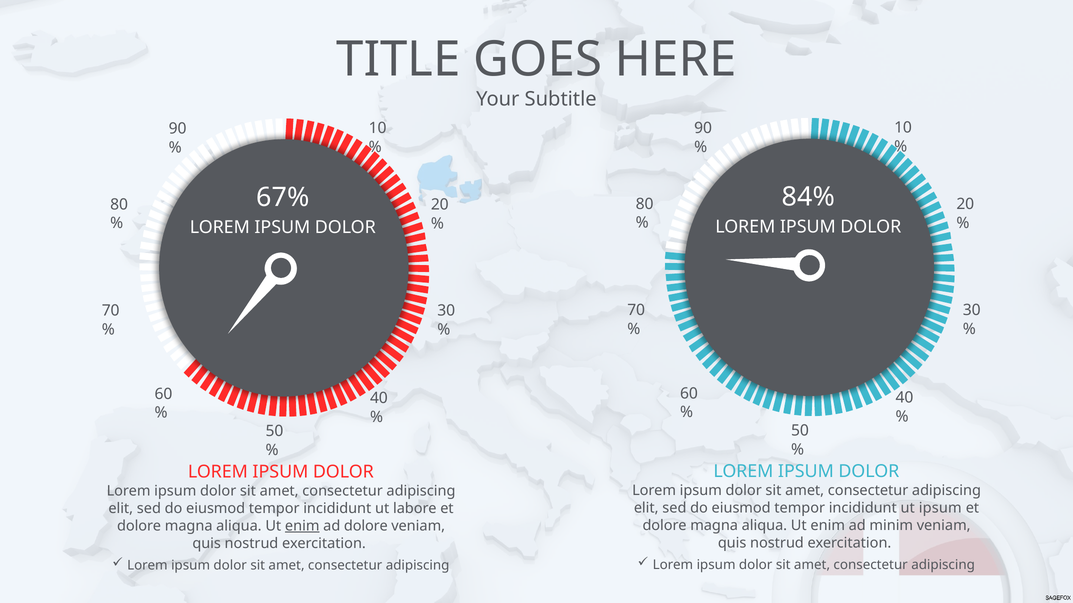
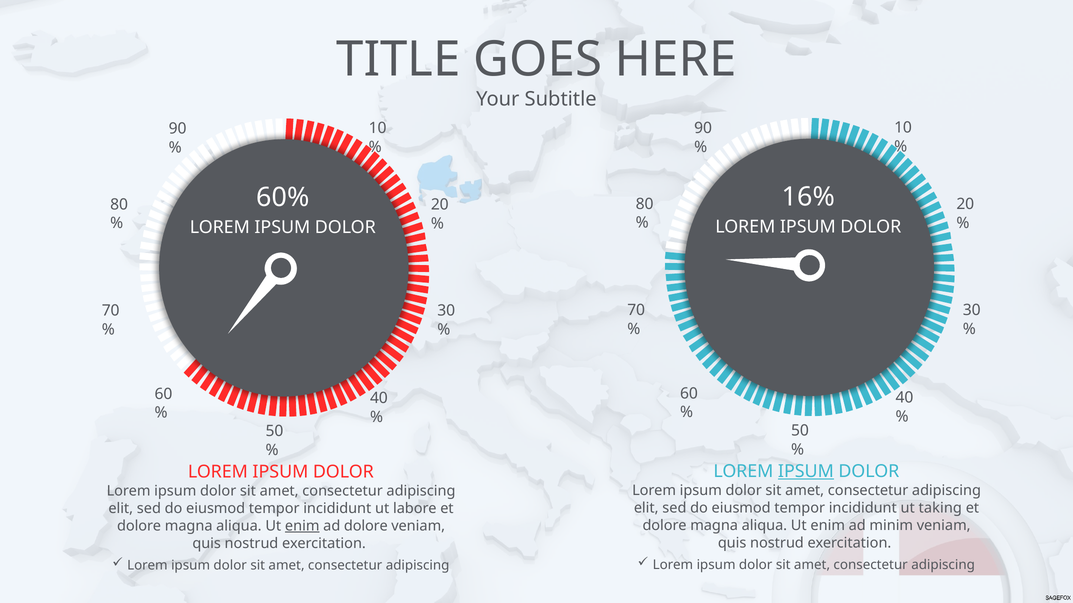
84%: 84% -> 16% (808, 197)
67%: 67% -> 60% (283, 198)
IPSUM underline: none -> present (806, 472)
ut ipsum: ipsum -> taking (940, 508)
